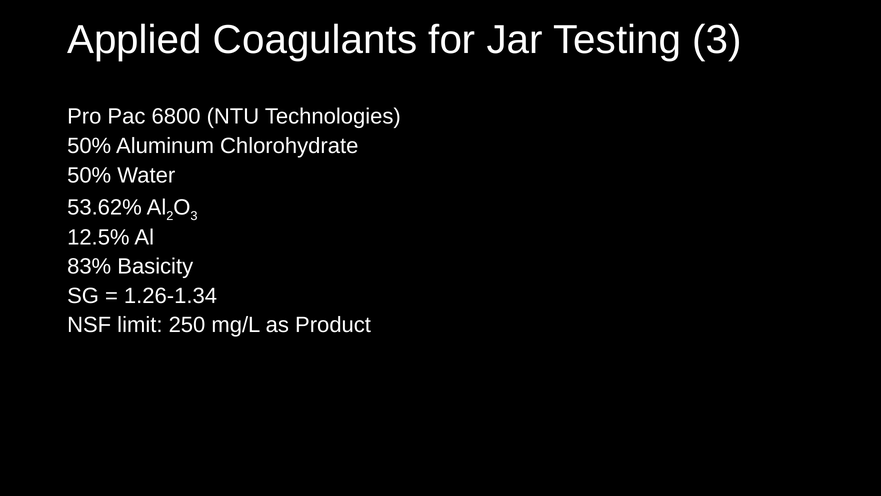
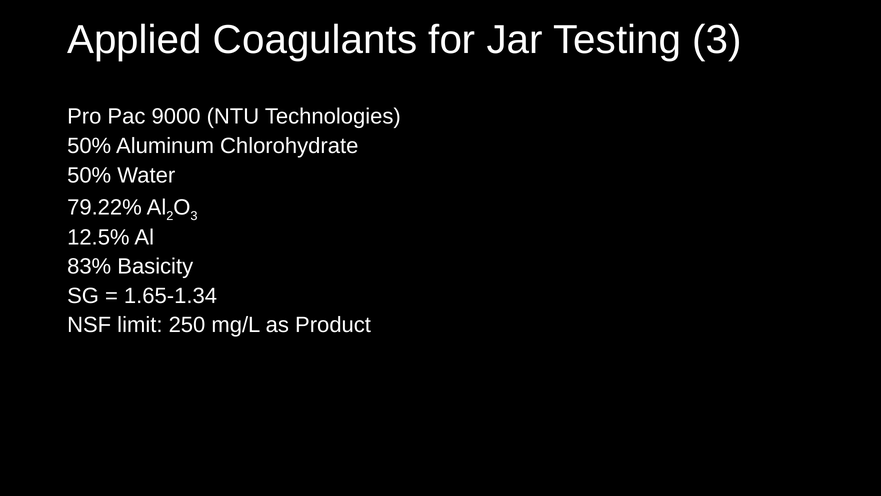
6800: 6800 -> 9000 (176, 117)
53.62%: 53.62% -> 79.22% (104, 207)
1.26-1.34: 1.26-1.34 -> 1.65-1.34 (171, 296)
